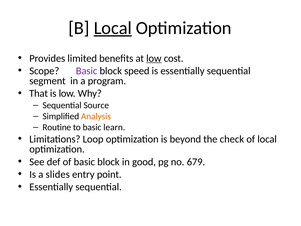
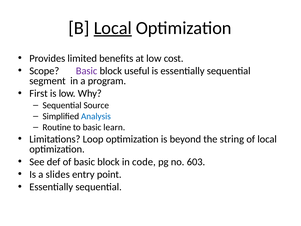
low underline: present -> none (154, 58)
speed: speed -> useful (137, 71)
That: That -> First (39, 93)
Analysis colour: orange -> blue (96, 116)
check: check -> string (232, 139)
good: good -> code (144, 162)
679: 679 -> 603 (196, 162)
